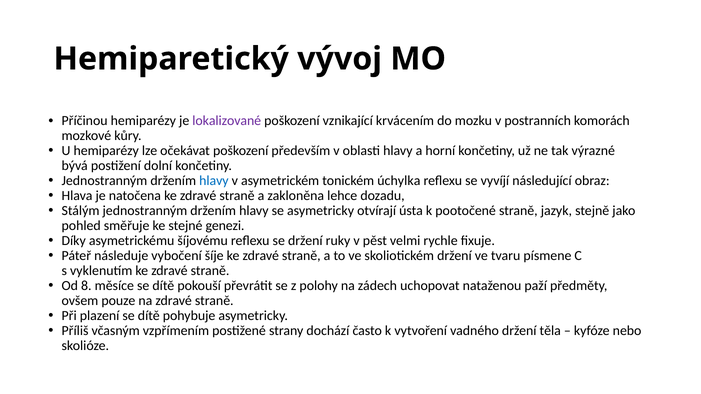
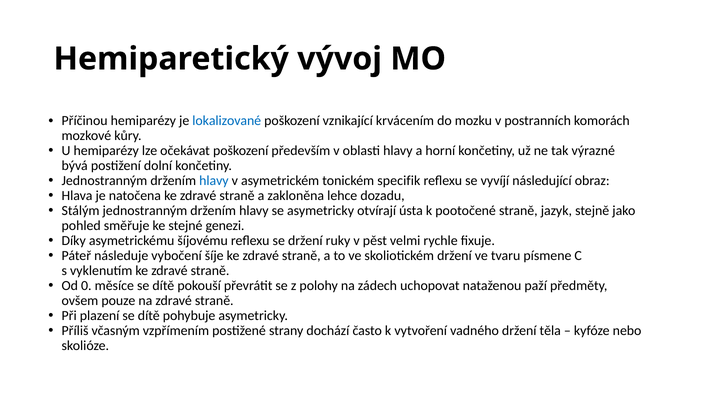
lokalizované colour: purple -> blue (227, 121)
úchylka: úchylka -> specifik (399, 181)
8: 8 -> 0 (86, 286)
